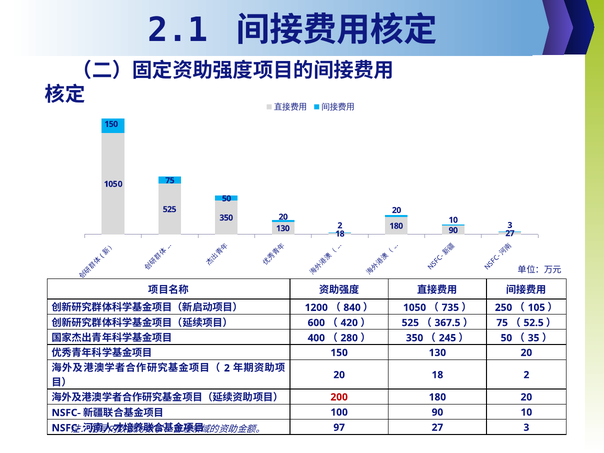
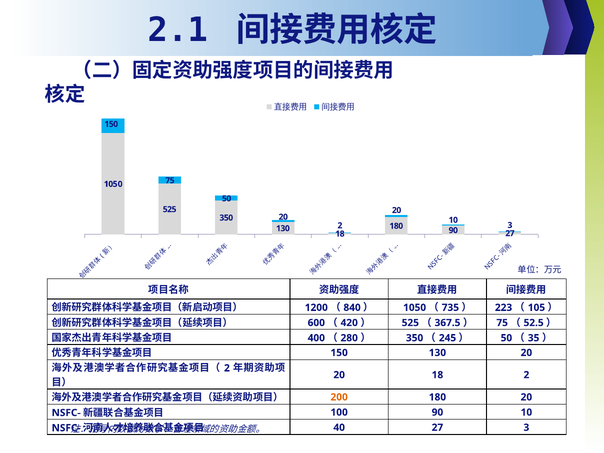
250: 250 -> 223 (504, 308)
200 colour: red -> orange (339, 397)
97: 97 -> 40 (339, 428)
